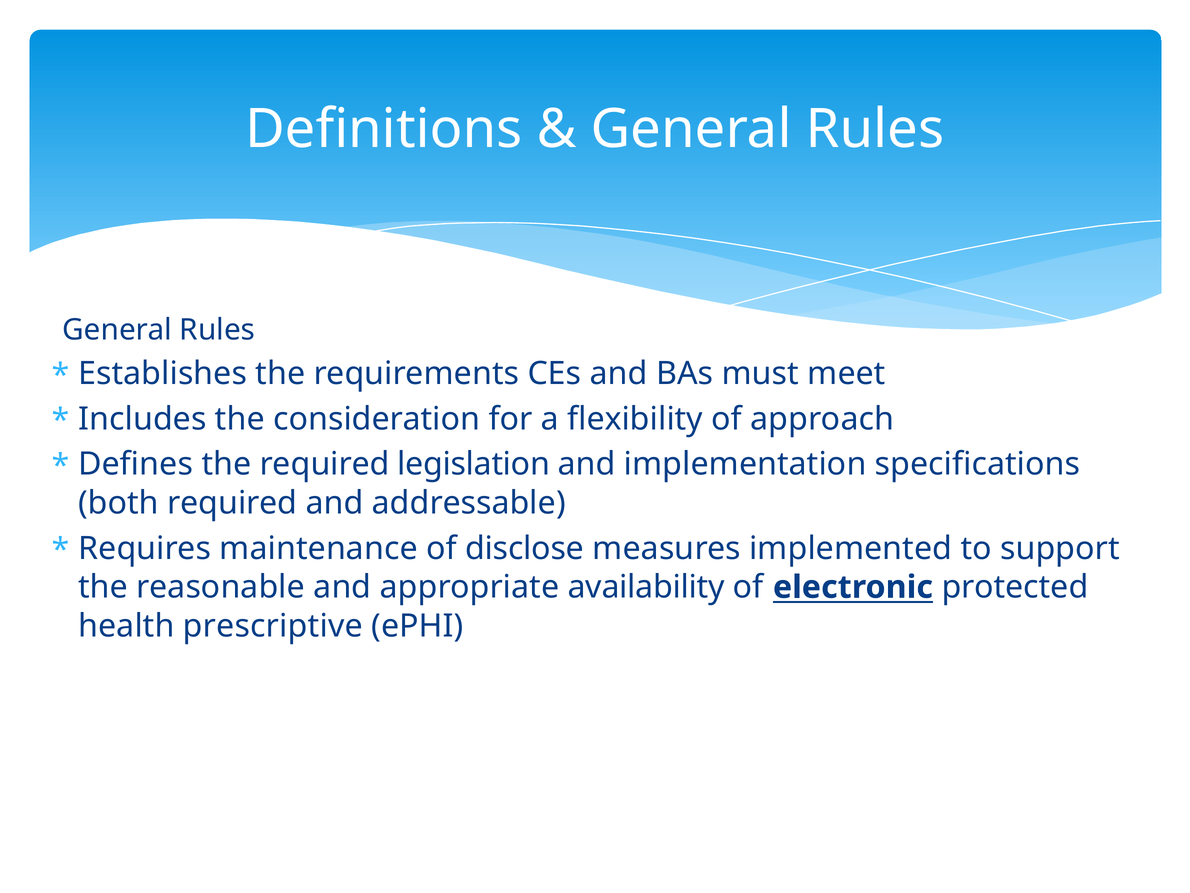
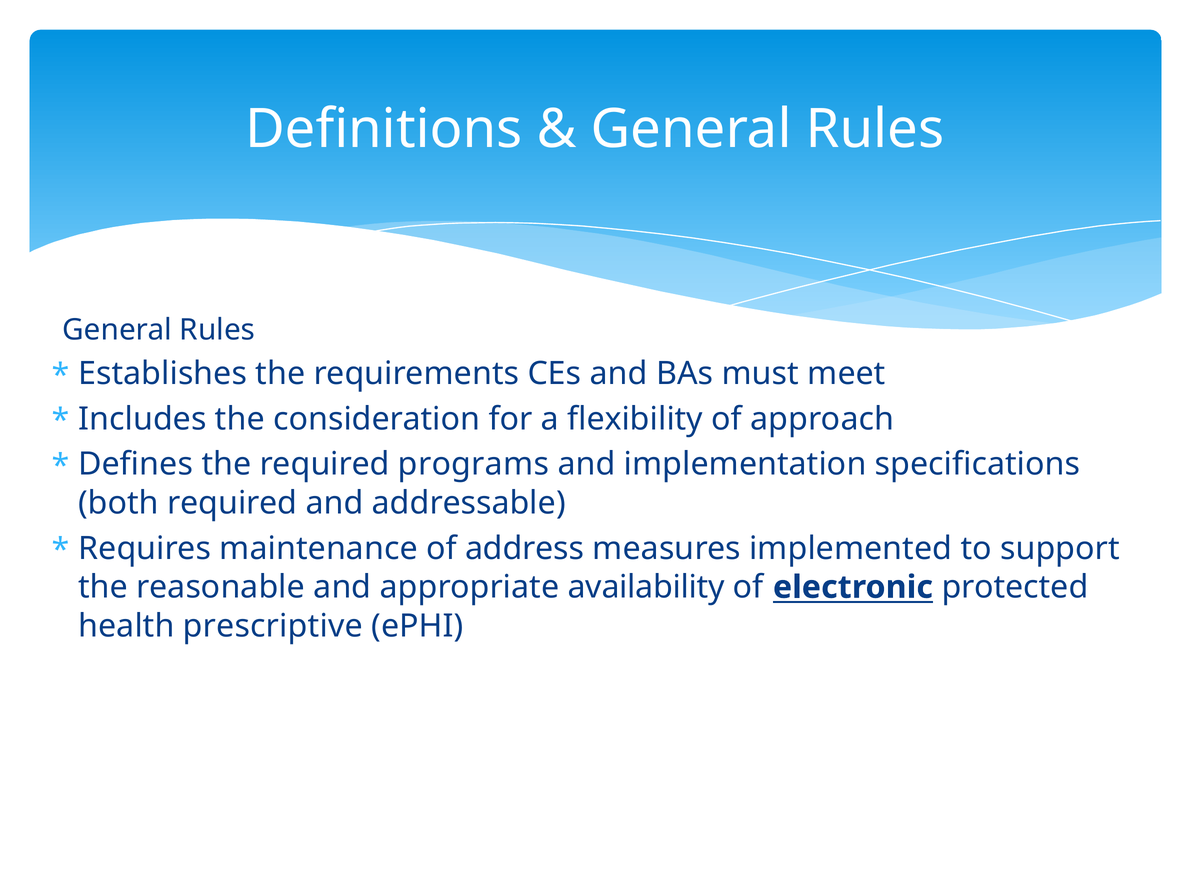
legislation: legislation -> programs (473, 464)
disclose: disclose -> address (525, 548)
